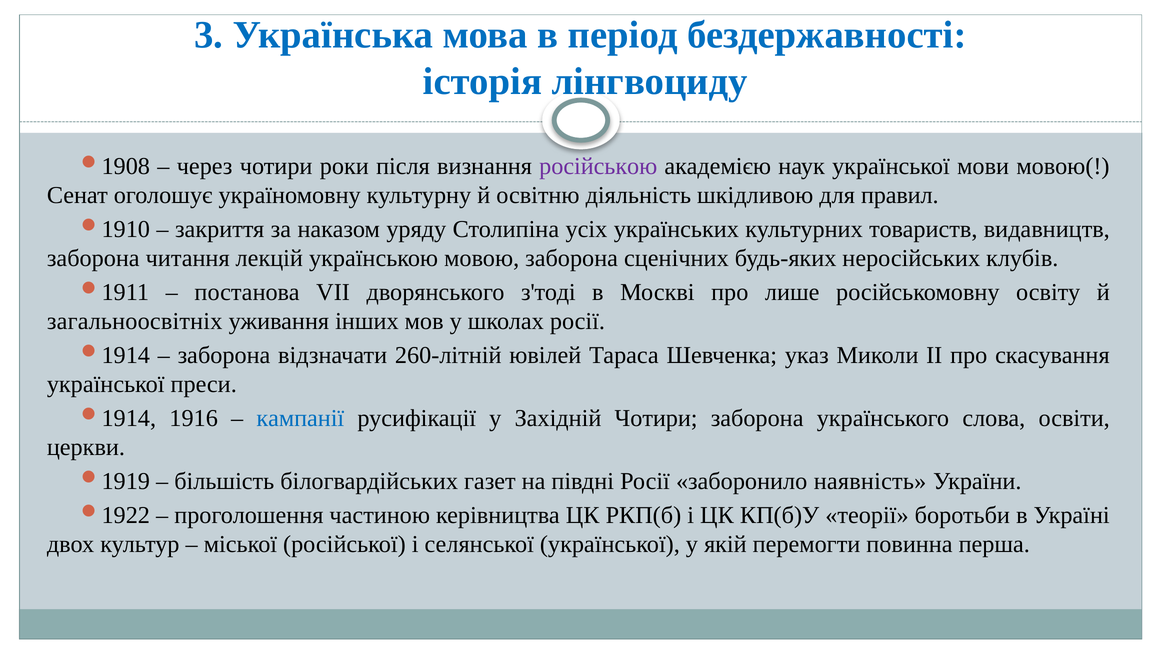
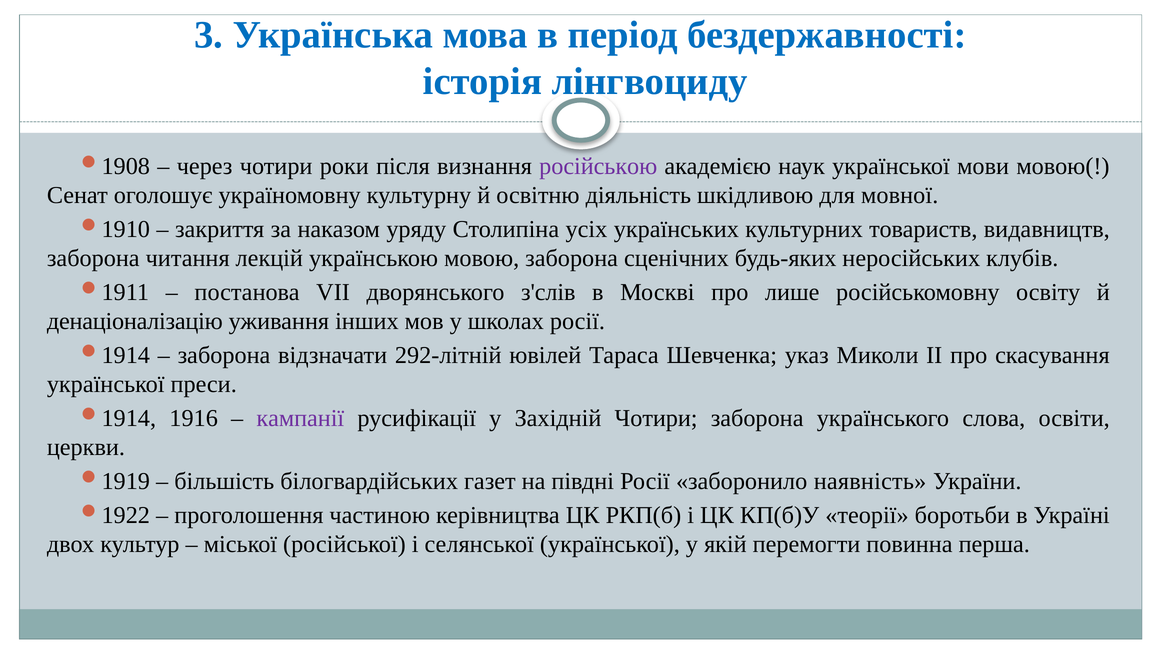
правил: правил -> мовної (900, 195)
з'тоді: з'тоді -> з'слів (548, 292)
загальноосвітніх: загальноосвітніх -> денаціоналізацію (135, 321)
260-літній: 260-літній -> 292-літній (448, 355)
кампанії colour: blue -> purple (300, 418)
